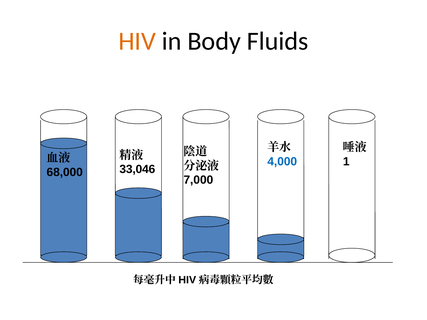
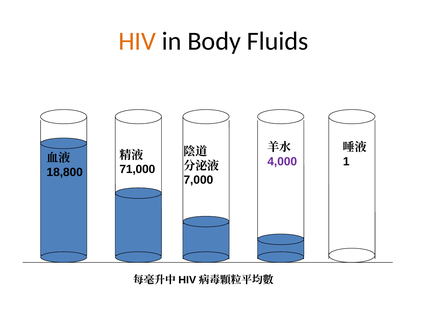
4,000 colour: blue -> purple (282, 162)
33,046: 33,046 -> 71,000 (137, 170)
68,000: 68,000 -> 18,800 (65, 172)
